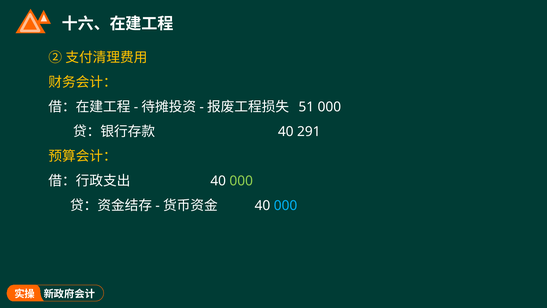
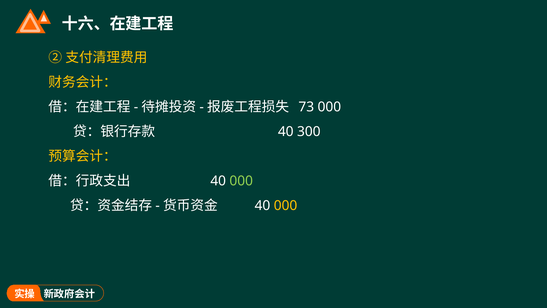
51: 51 -> 73 (306, 107)
291: 291 -> 300 (309, 132)
000 colour: light blue -> yellow (286, 205)
